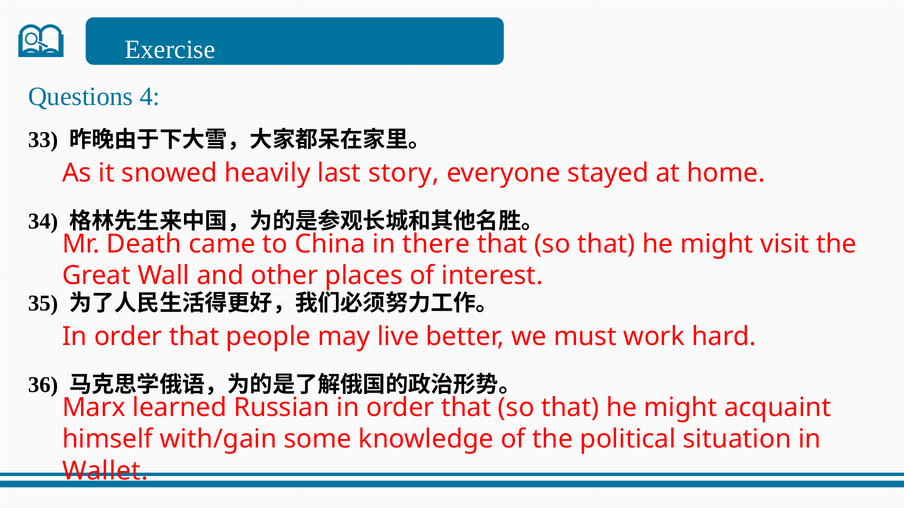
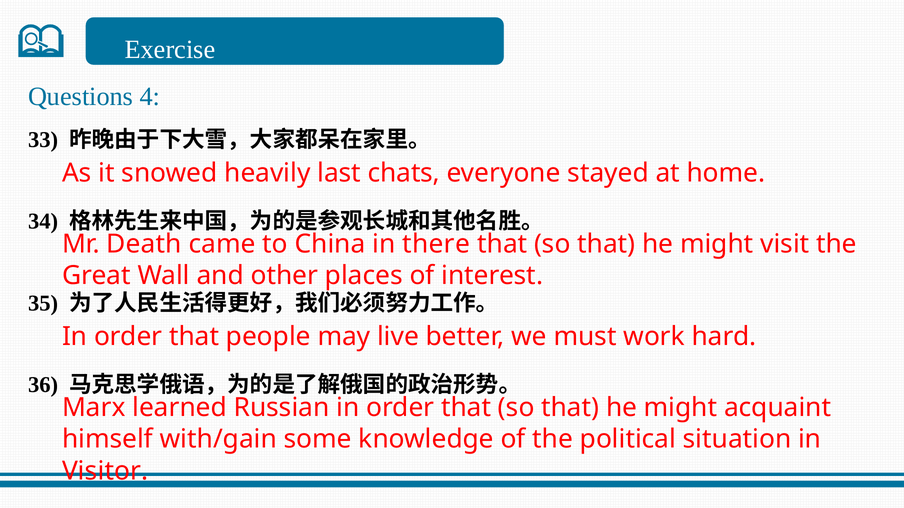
story: story -> chats (404, 173)
Wallet: Wallet -> Visitor (105, 471)
